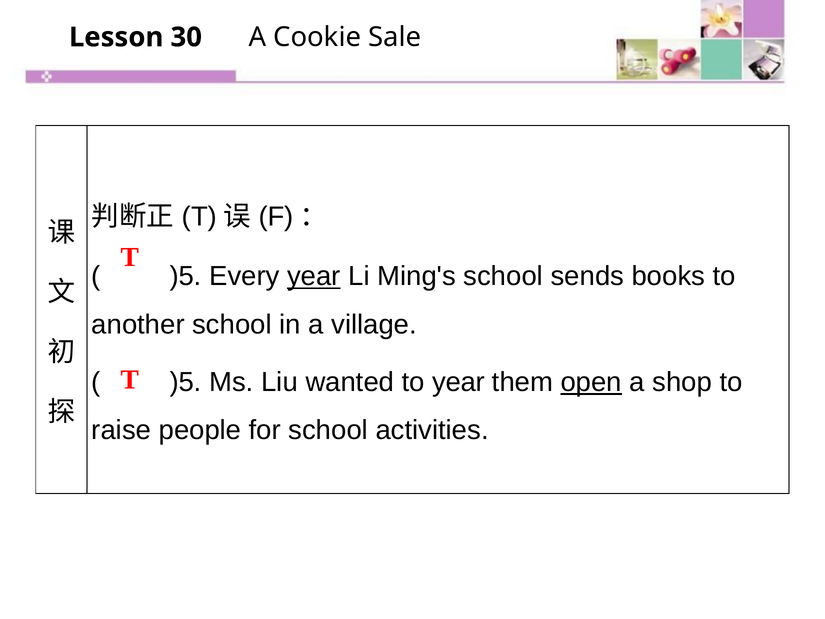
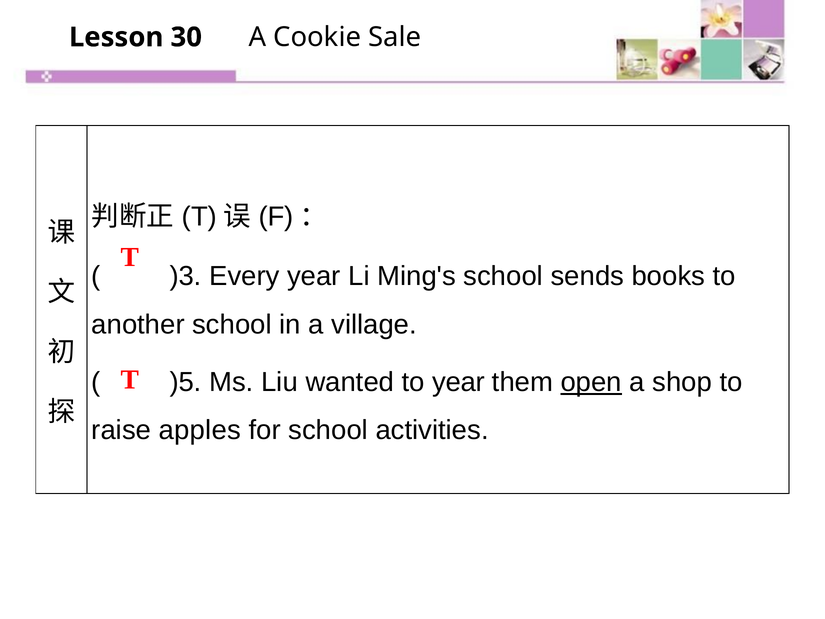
)5: )5 -> )3 (186, 276)
year underline: present -> none (314, 276)
people: people -> apples (200, 430)
